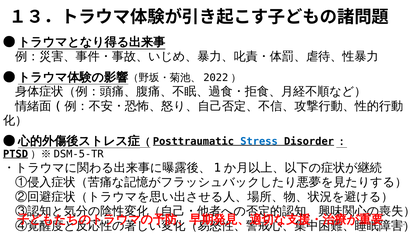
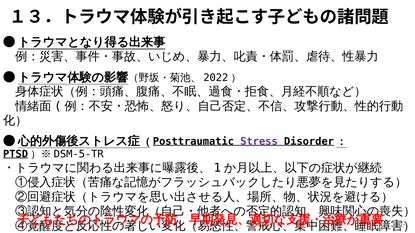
Stress colour: blue -> purple (259, 142)
